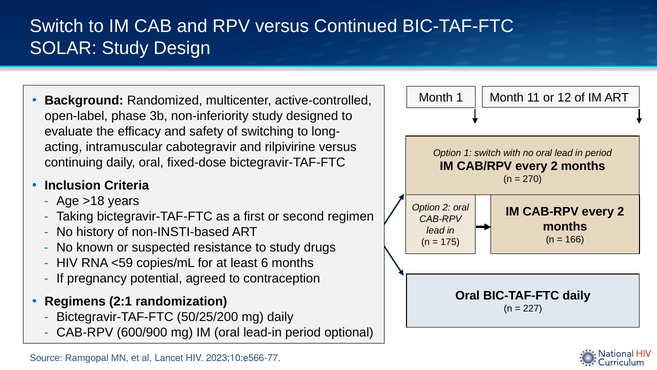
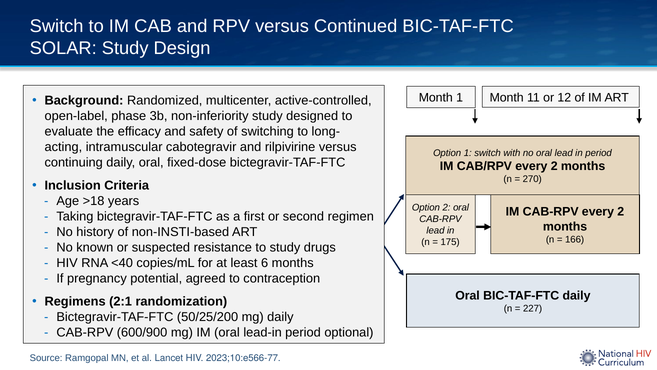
<59: <59 -> <40 (122, 263)
